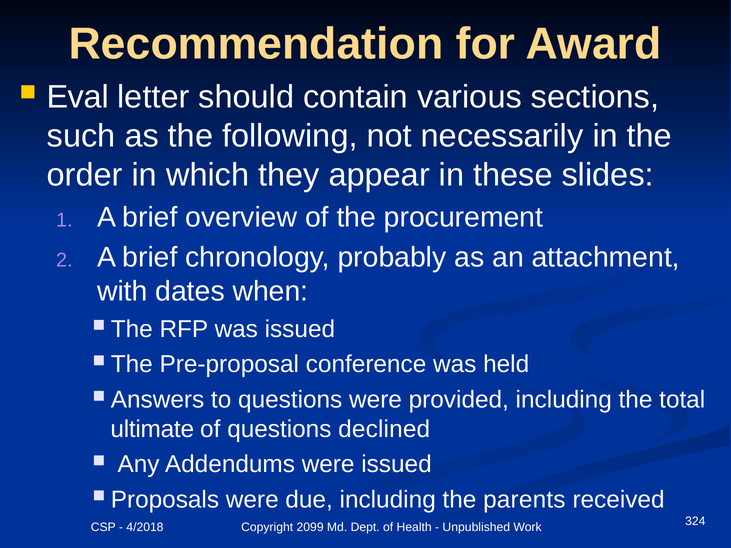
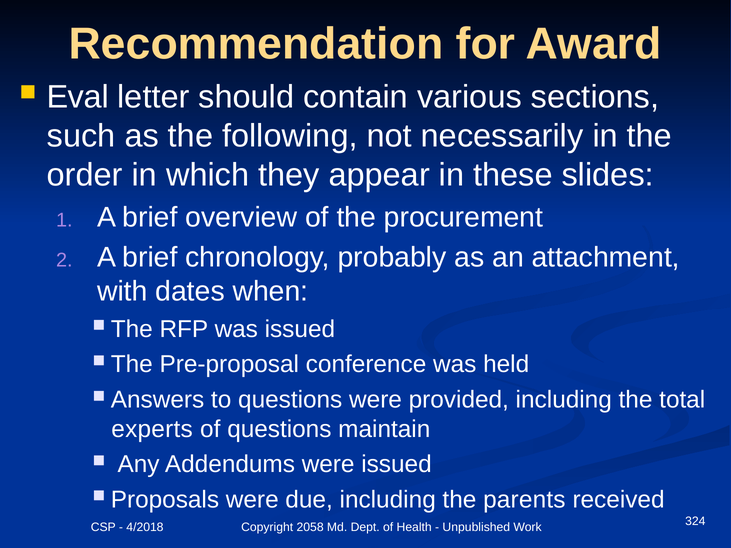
ultimate: ultimate -> experts (152, 429)
declined: declined -> maintain (384, 429)
2099: 2099 -> 2058 (310, 527)
